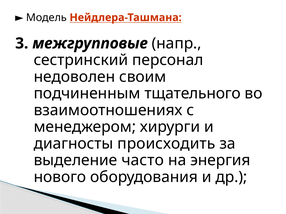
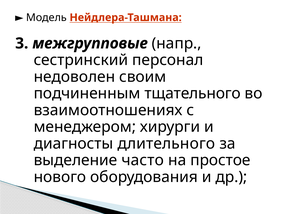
происходить: происходить -> длительного (166, 144)
энергия: энергия -> простое (220, 161)
